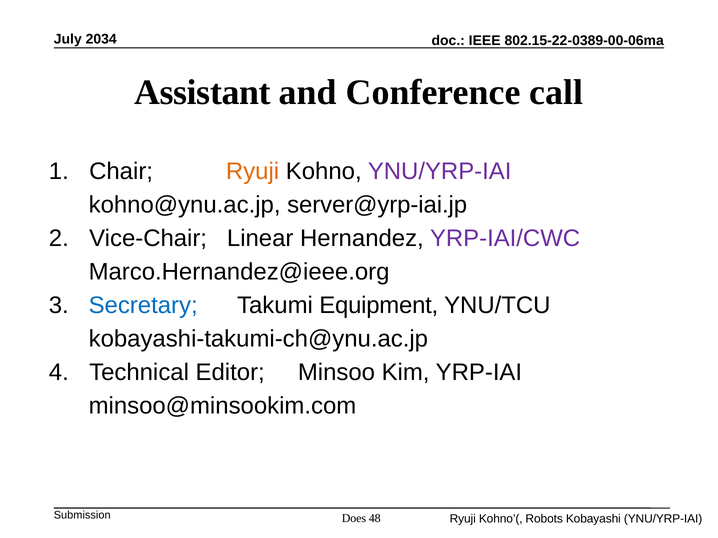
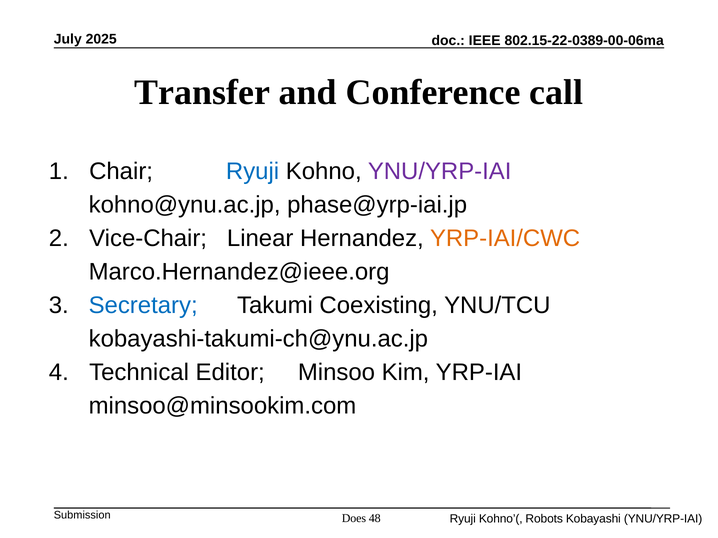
2034: 2034 -> 2025 (101, 39)
Assistant: Assistant -> Transfer (202, 93)
Ryuji colour: orange -> blue (253, 172)
server@yrp-iai.jp: server@yrp-iai.jp -> phase@yrp-iai.jp (377, 205)
YRP-IAI/CWC colour: purple -> orange (505, 239)
Equipment: Equipment -> Coexisting (379, 306)
